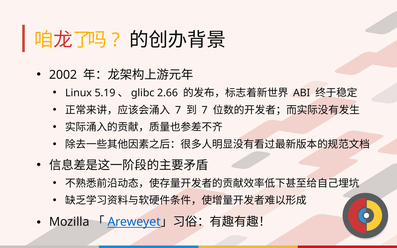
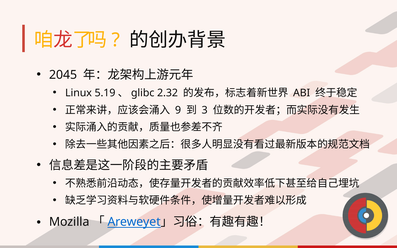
2002: 2002 -> 2045 (63, 75)
2.66: 2.66 -> 2.32 (168, 93)
7: 7 -> 9 (178, 110)
7: 7 -> 3 (205, 110)
